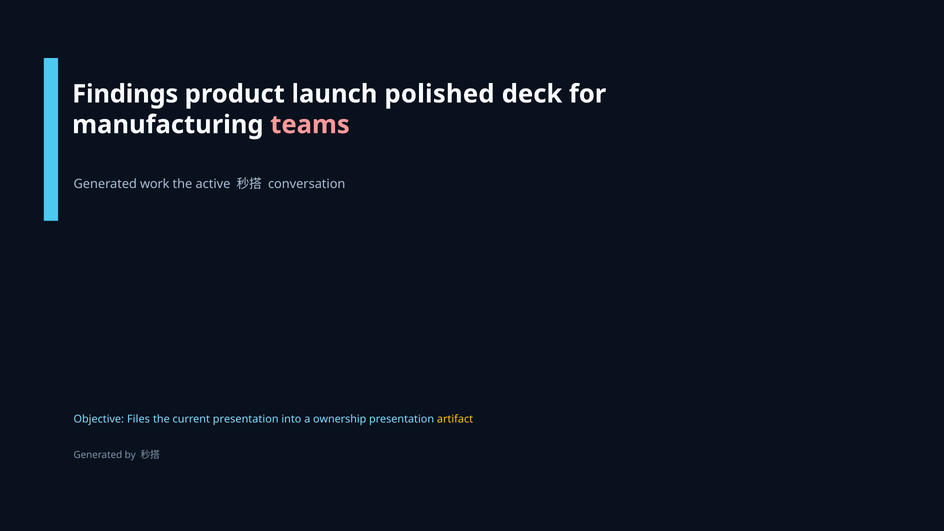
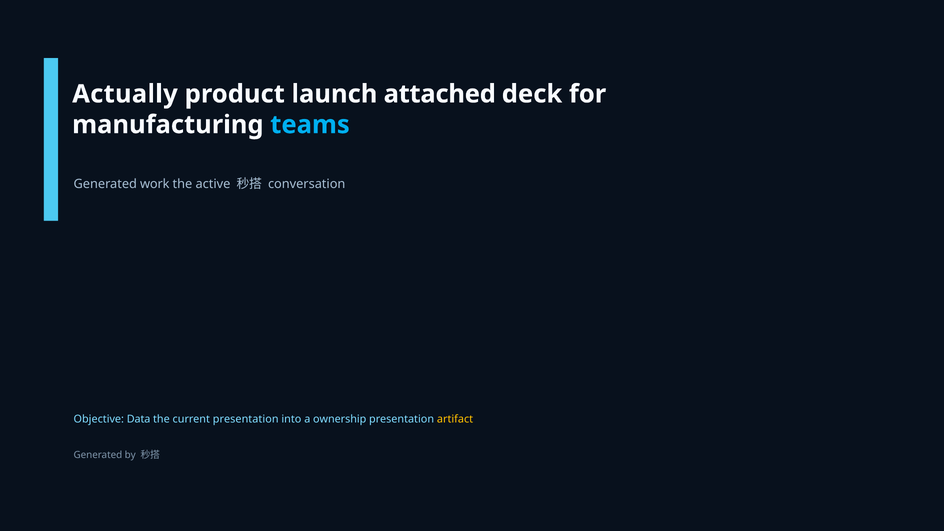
Findings: Findings -> Actually (125, 94)
polished: polished -> attached (440, 94)
teams colour: pink -> light blue (310, 125)
Files: Files -> Data (139, 419)
